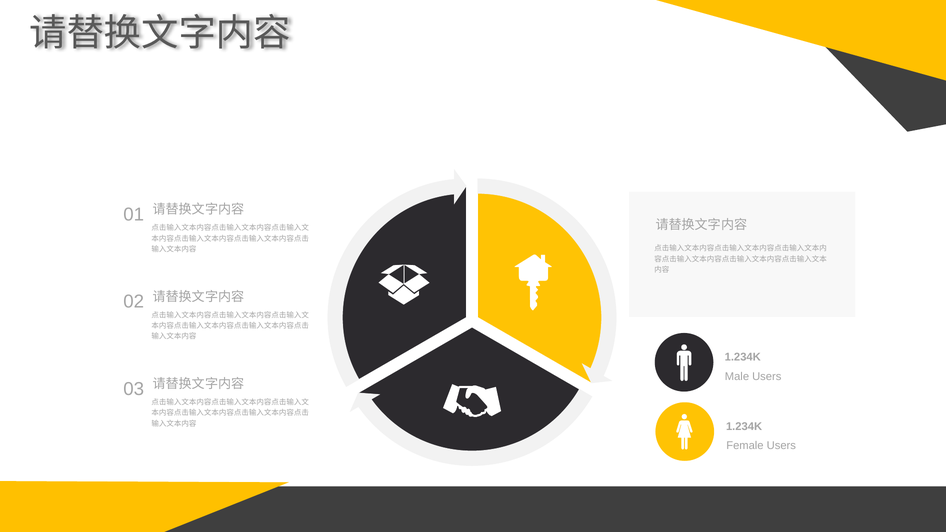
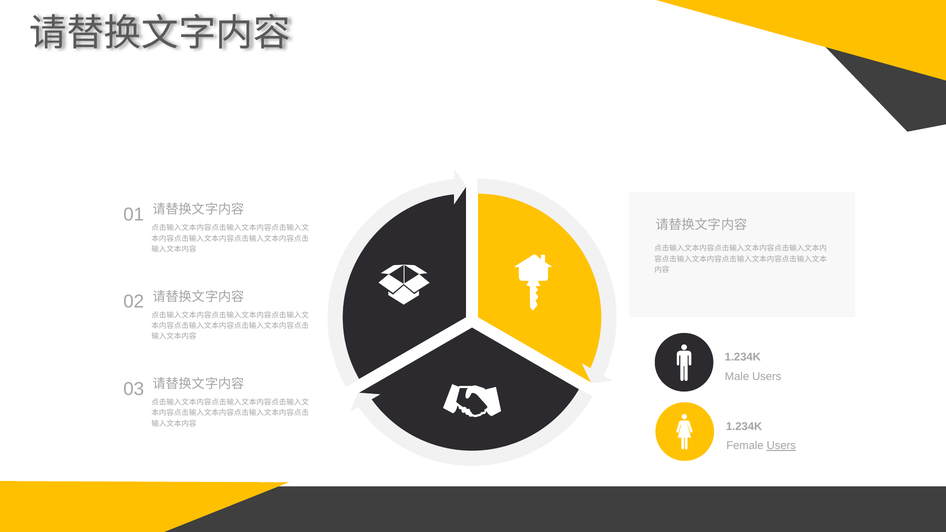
Users underline: none -> present (781, 446)
